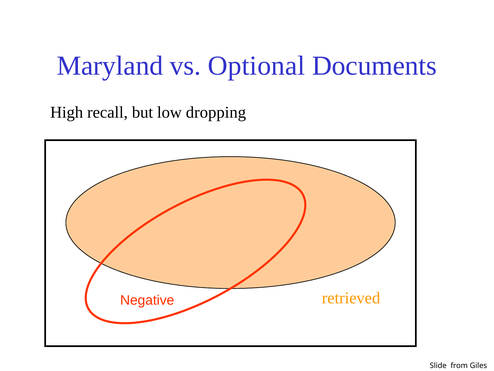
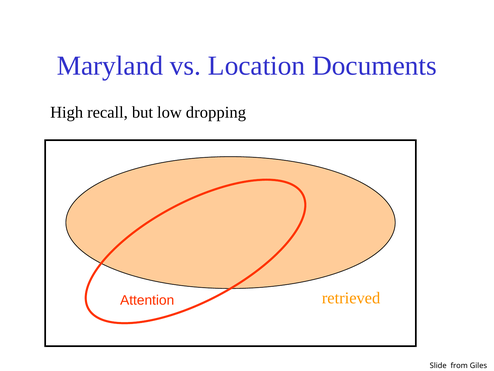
Optional: Optional -> Location (257, 66)
Negative: Negative -> Attention (147, 300)
